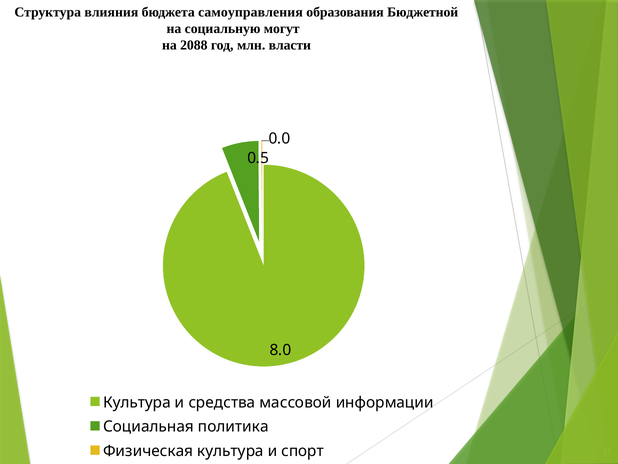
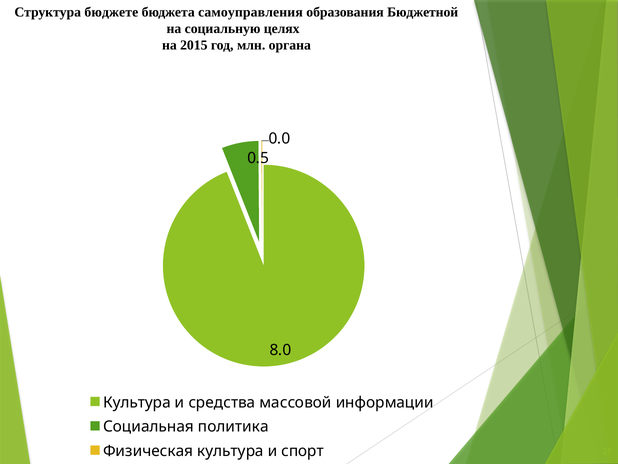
влияния: влияния -> бюджете (111, 12)
могут: могут -> целях (282, 29)
2088: 2088 -> 2015 (194, 45)
власти: власти -> органа (290, 45)
